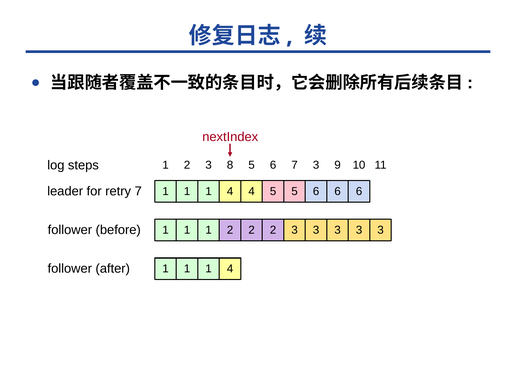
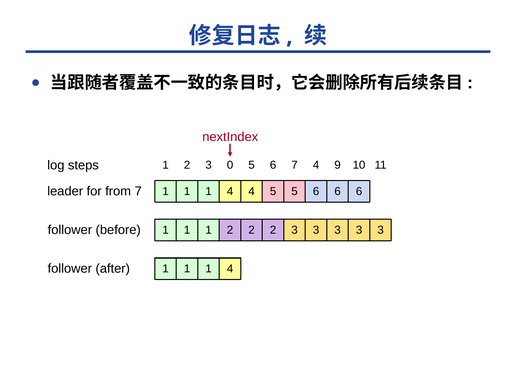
8: 8 -> 0 (230, 165)
7 3: 3 -> 4 (316, 165)
retry: retry -> from (118, 191)
